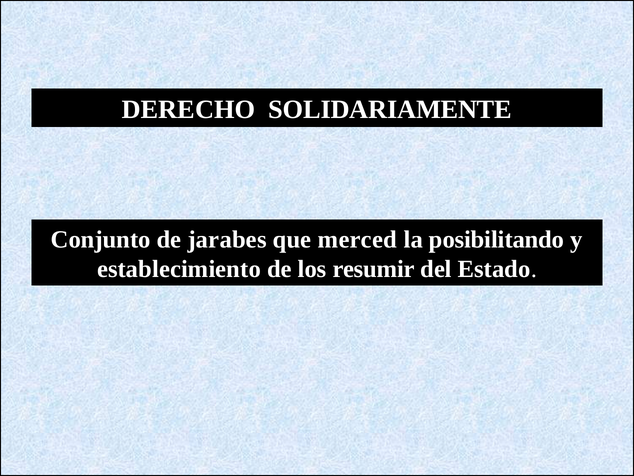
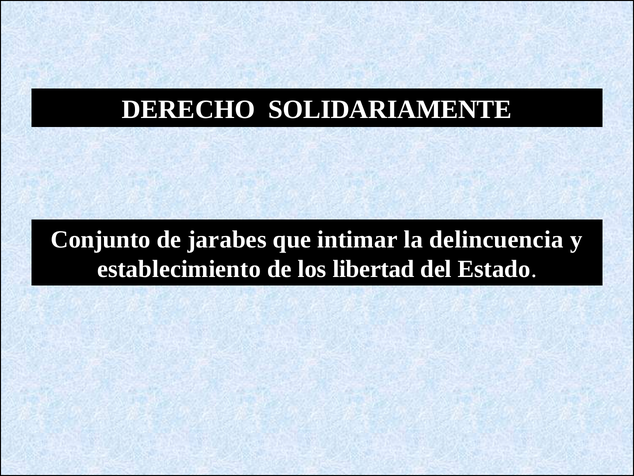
merced: merced -> intimar (357, 239)
posibilitando: posibilitando -> delincuencia (496, 239)
resumir: resumir -> libertad (374, 269)
